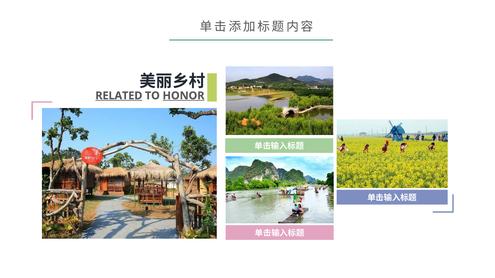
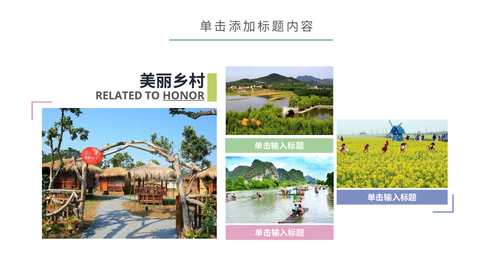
RELATED underline: present -> none (119, 96)
